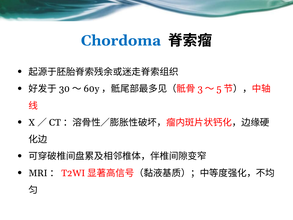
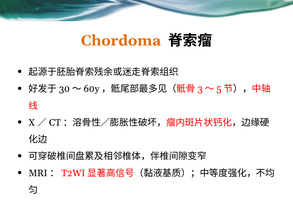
Chordoma colour: blue -> orange (121, 41)
